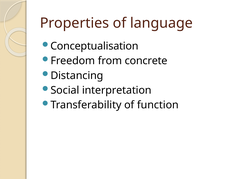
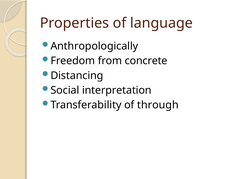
Conceptualisation: Conceptualisation -> Anthropologically (94, 46)
function: function -> through (158, 105)
